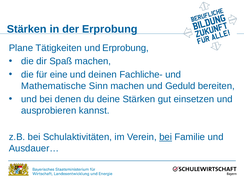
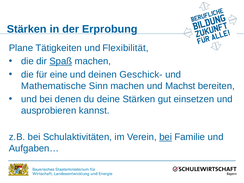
und Erprobung: Erprobung -> Flexibilität (125, 48)
Spaß underline: none -> present (61, 61)
Fachliche-: Fachliche- -> Geschick- (141, 74)
Geduld: Geduld -> Machst (180, 86)
Ausdauer…: Ausdauer… -> Aufgaben… (34, 148)
